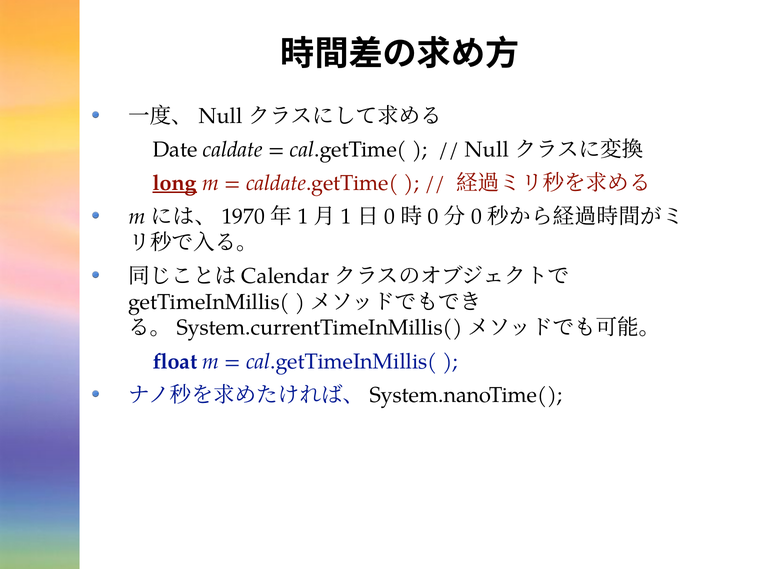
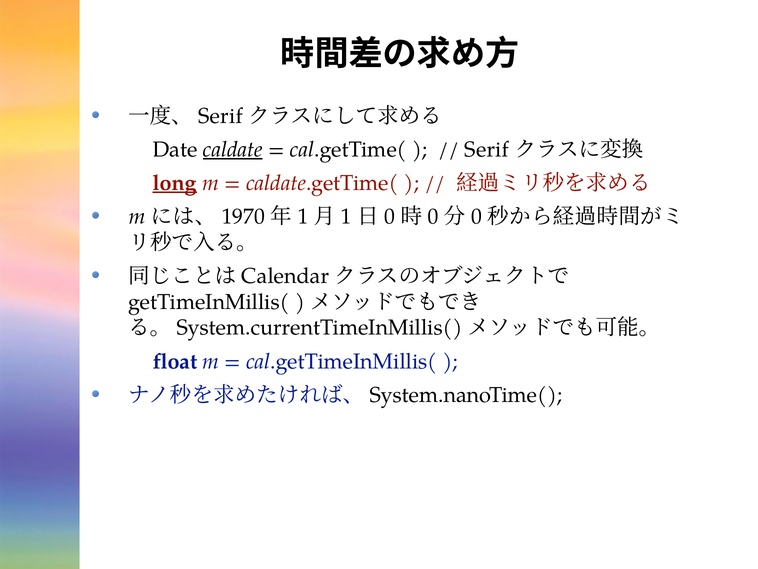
Null: Null -> Serif (221, 116)
caldate underline: none -> present (233, 149)
Null: Null -> Serif (487, 149)
